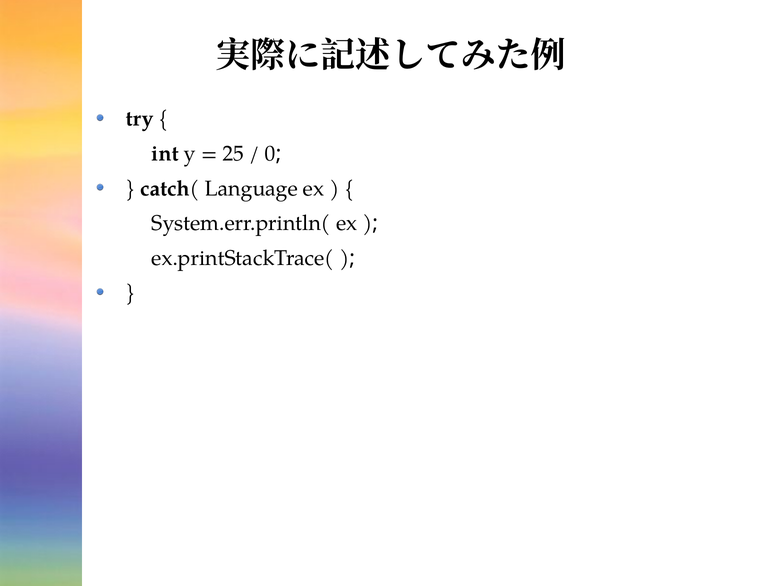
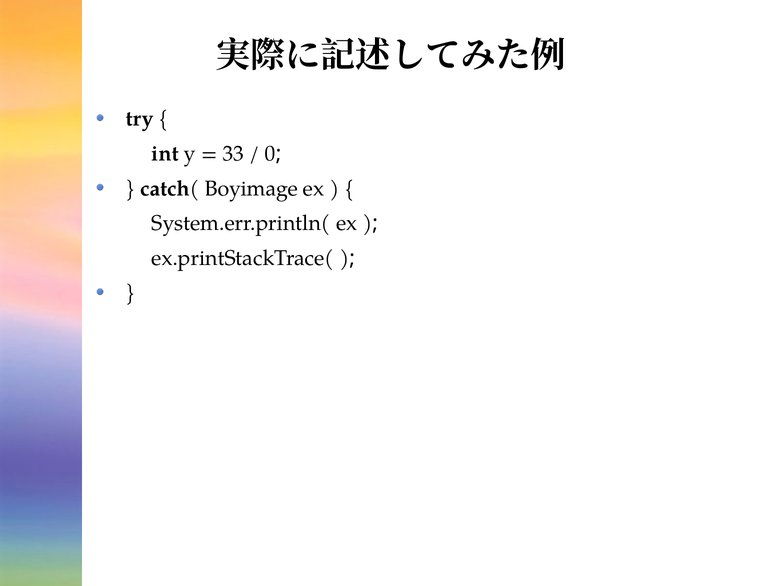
25: 25 -> 33 (233, 154)
Language: Language -> Boyimage (251, 188)
